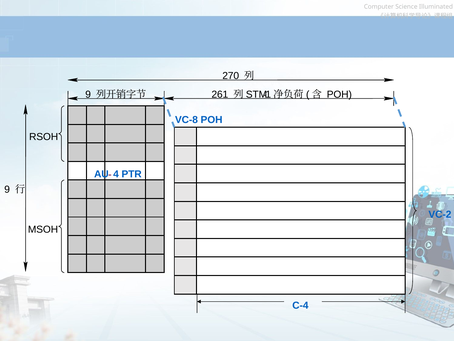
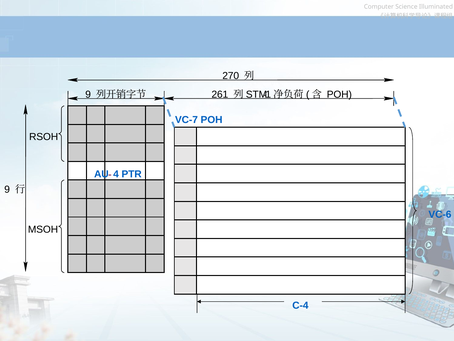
VC-8: VC-8 -> VC-7 (186, 120)
VC-2: VC-2 -> VC-6 (440, 214)
